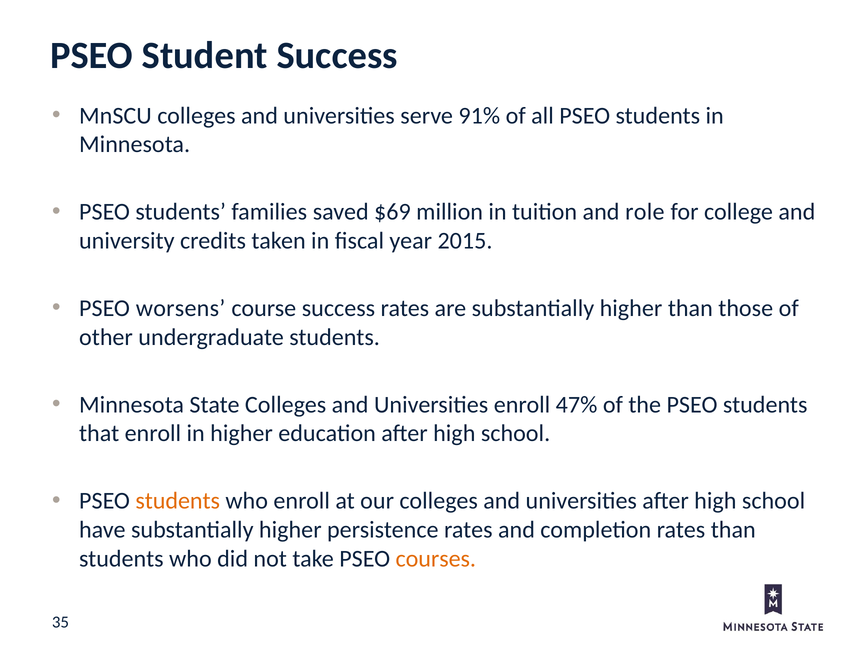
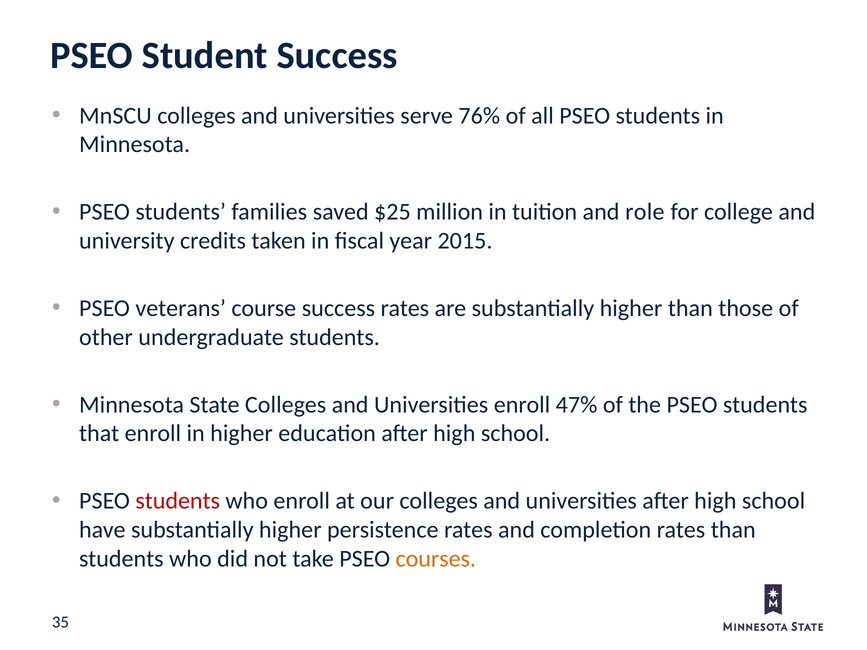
91%: 91% -> 76% (479, 116)
$69: $69 -> $25 (392, 212)
worsens: worsens -> veterans (181, 308)
students colour: orange -> red (178, 501)
